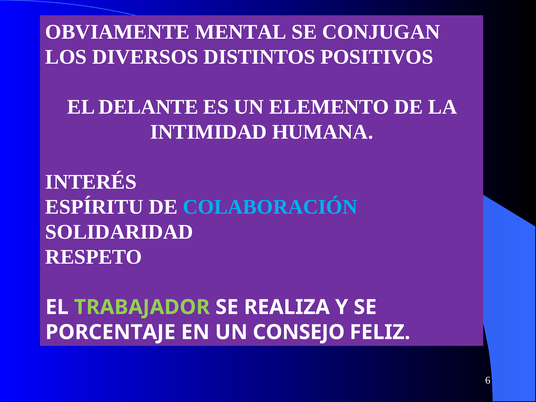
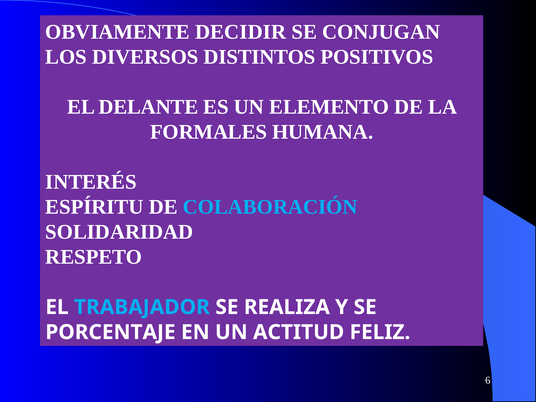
MENTAL: MENTAL -> DECIDIR (241, 32)
INTIMIDAD: INTIMIDAD -> FORMALES (209, 132)
TRABAJADOR colour: light green -> light blue (142, 307)
CONSEJO: CONSEJO -> ACTITUD (299, 332)
